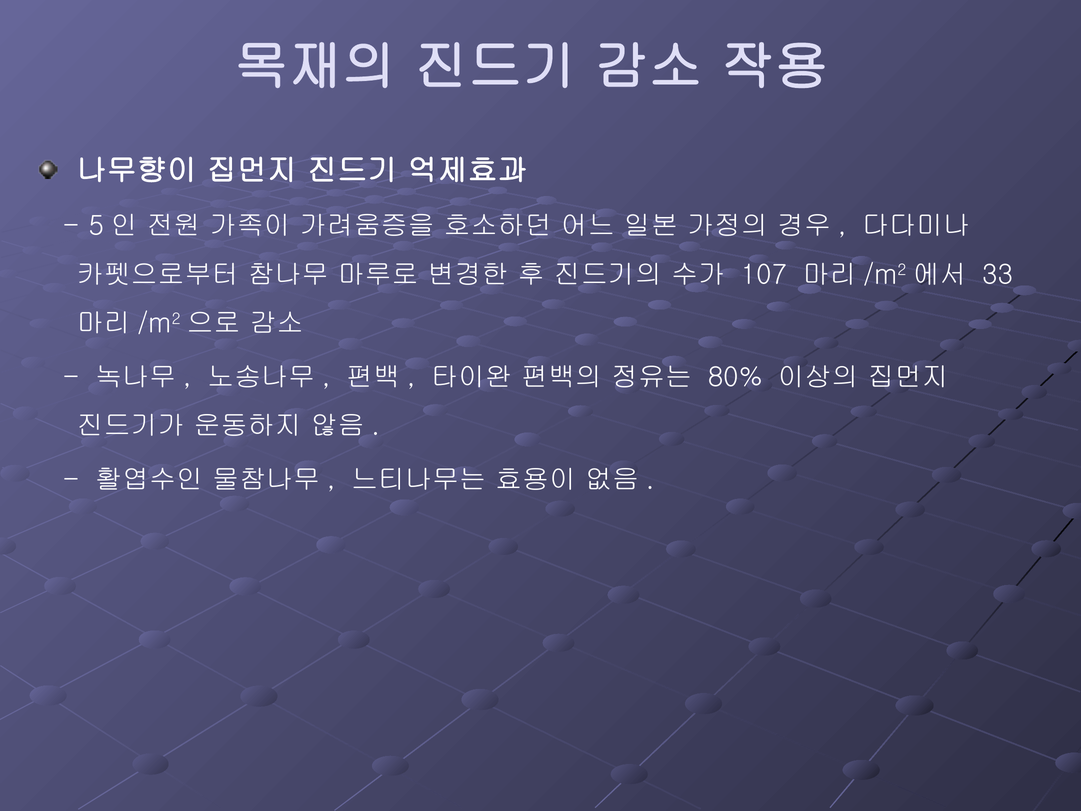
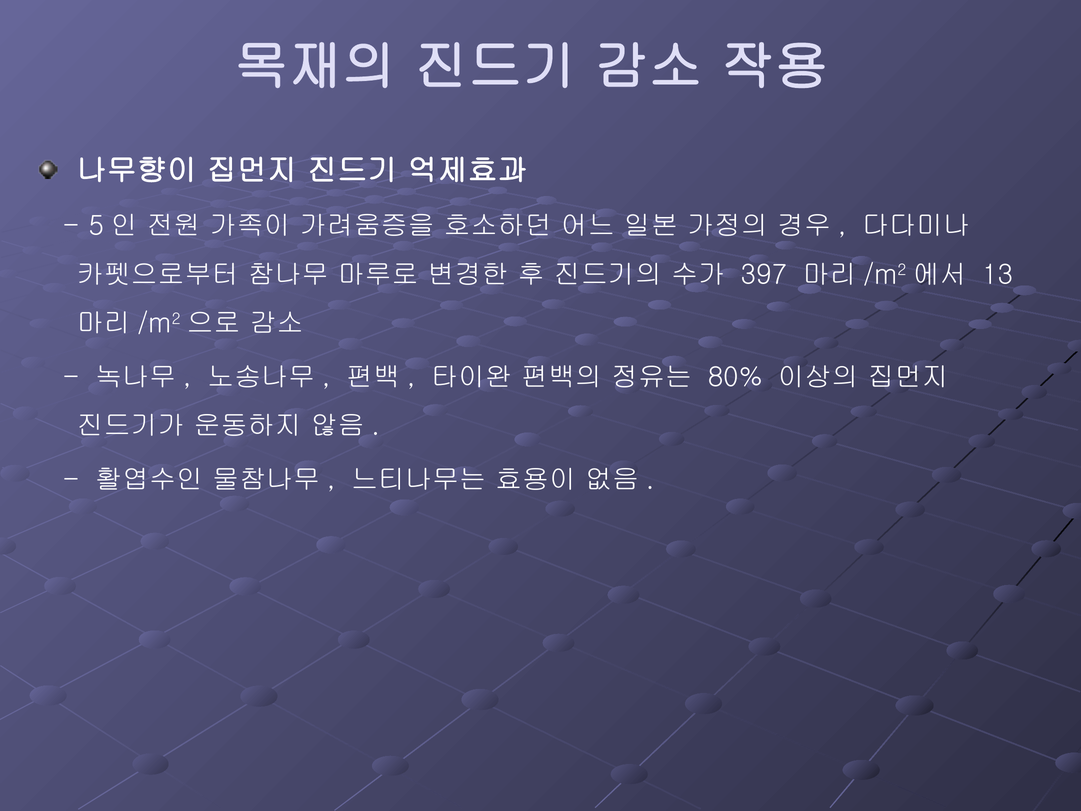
107: 107 -> 397 (764, 275)
33: 33 -> 13 (998, 275)
